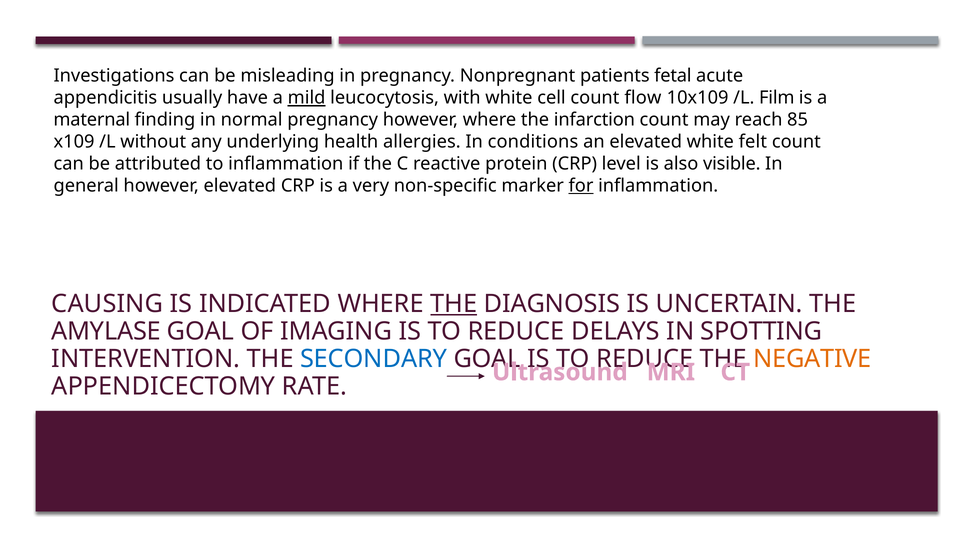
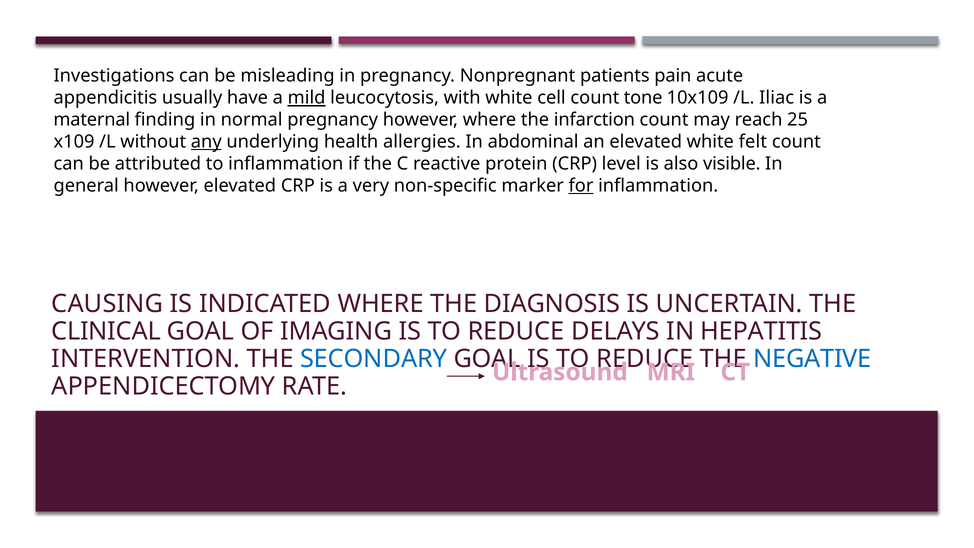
fetal: fetal -> pain (673, 76)
flow: flow -> tone (643, 98)
Film: Film -> Iliac (777, 98)
85: 85 -> 25 (798, 120)
any underline: none -> present (206, 142)
conditions: conditions -> abdominal (533, 142)
THE underline: present -> none (454, 304)
AMYLASE: AMYLASE -> CLINICAL (106, 331)
SPOTTING: SPOTTING -> HEPATITIS (761, 331)
NEGATIVE colour: orange -> blue (812, 359)
